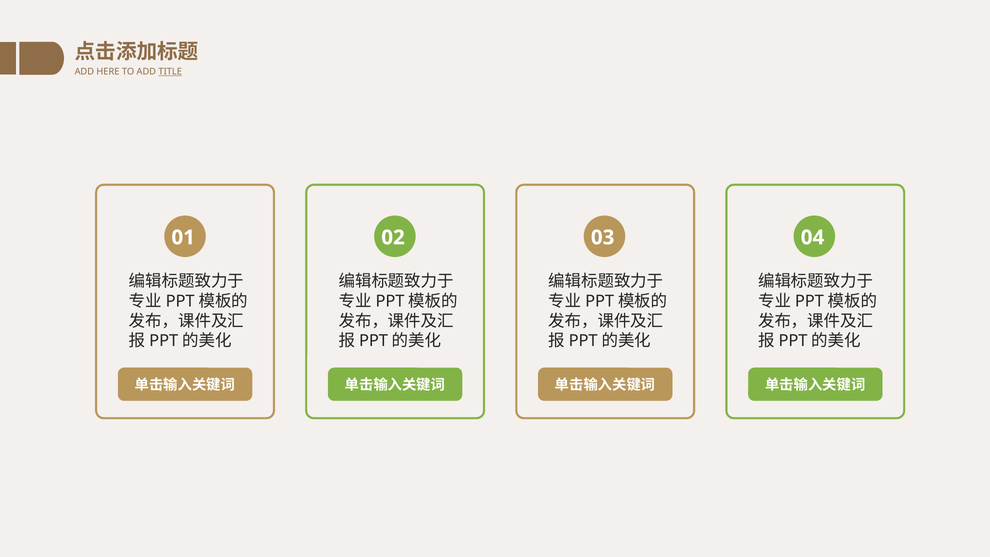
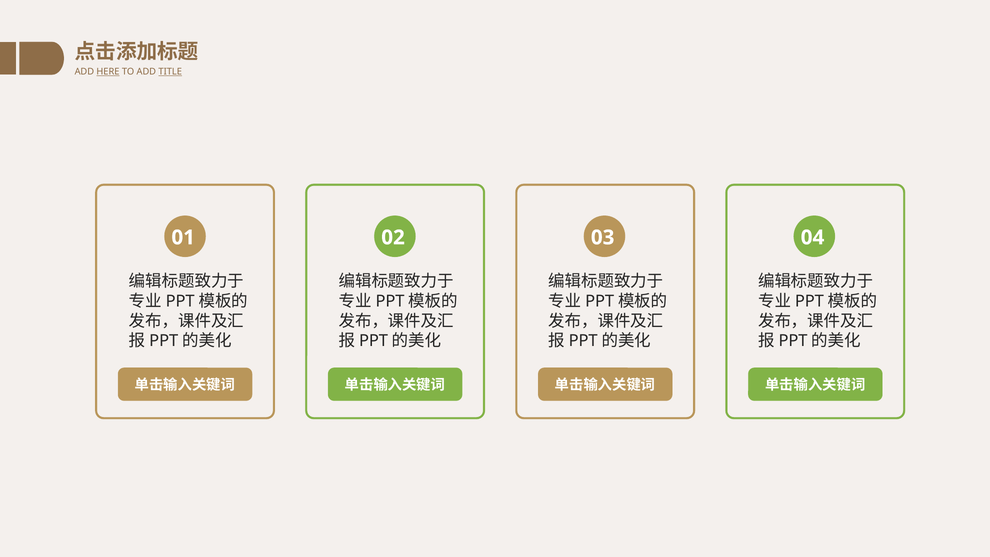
HERE underline: none -> present (108, 72)
